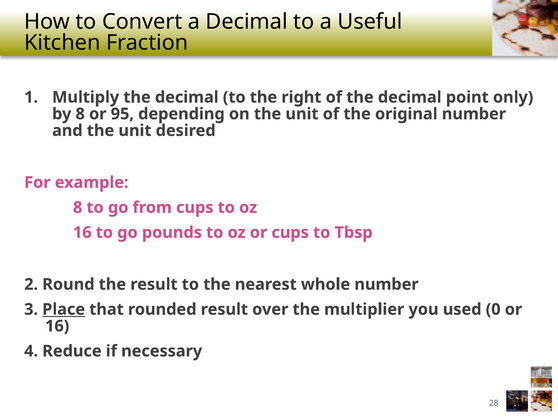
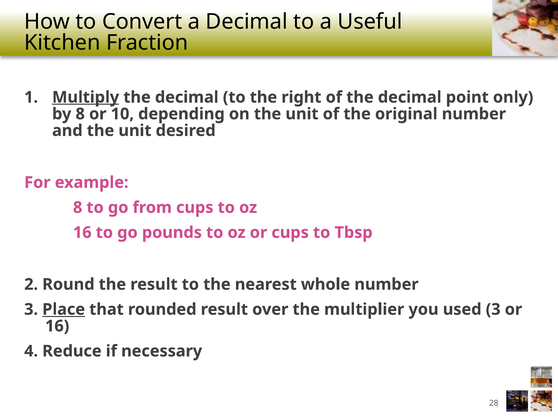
Multiply underline: none -> present (86, 97)
95: 95 -> 10 (122, 114)
used 0: 0 -> 3 (493, 310)
